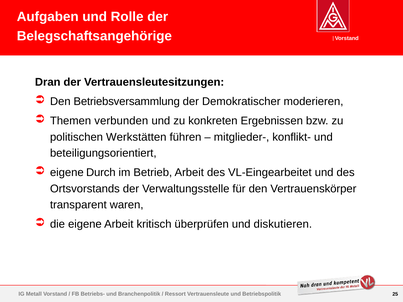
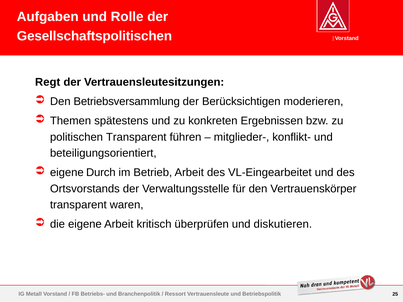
Belegschaftsangehörige: Belegschaftsangehörige -> Gesellschaftspolitischen (94, 36)
Dran: Dran -> Regt (48, 82)
Demokratischer: Demokratischer -> Berücksichtigen (241, 102)
verbunden: verbunden -> spätestens (121, 121)
politischen Werkstätten: Werkstätten -> Transparent (136, 137)
